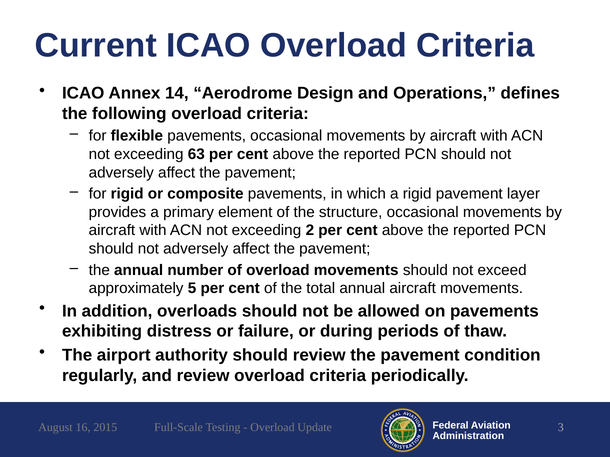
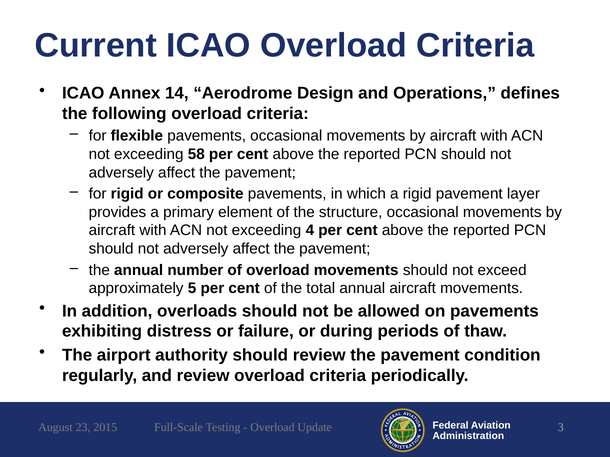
63: 63 -> 58 (196, 154)
2: 2 -> 4 (310, 231)
16: 16 -> 23 (83, 428)
